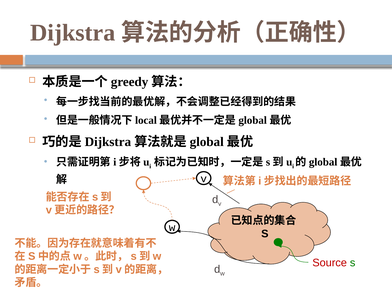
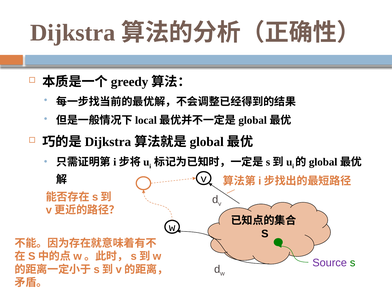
Source colour: red -> purple (330, 263)
